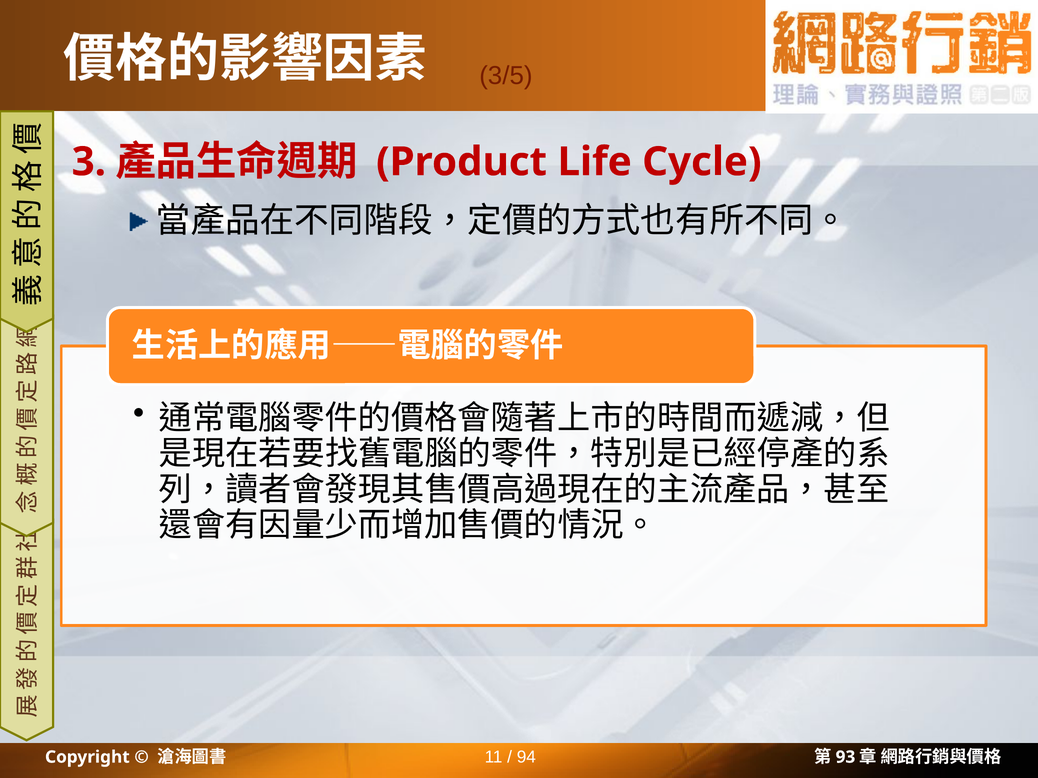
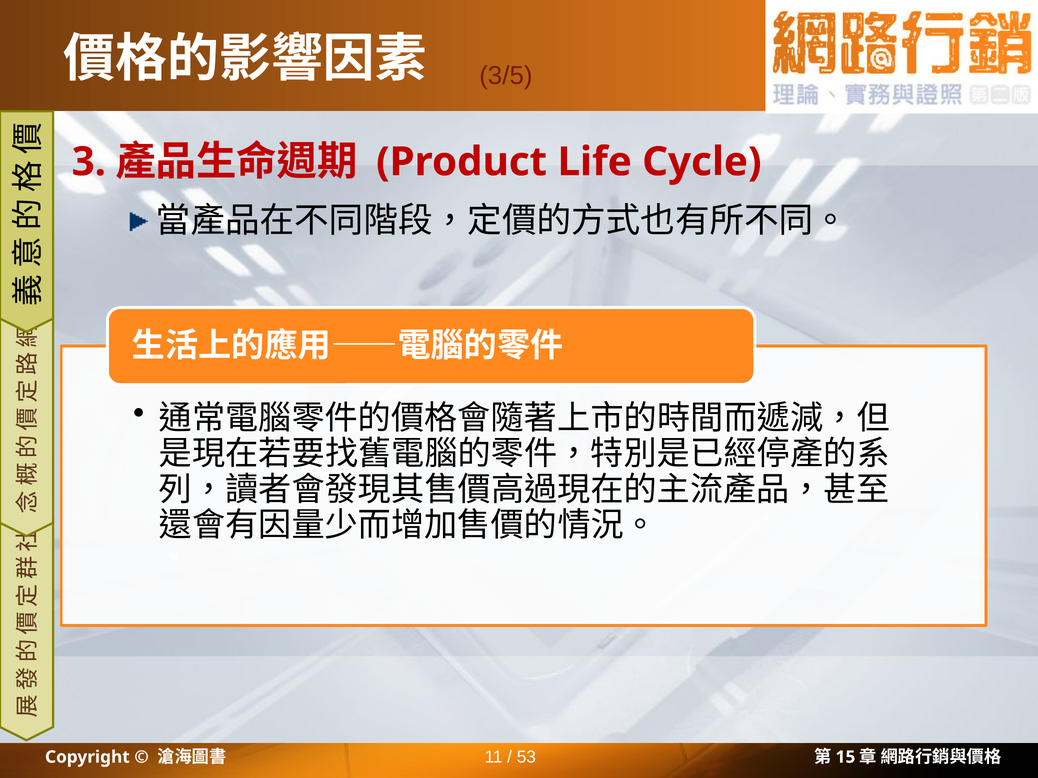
94: 94 -> 53 (526, 758)
93: 93 -> 15 (845, 758)
